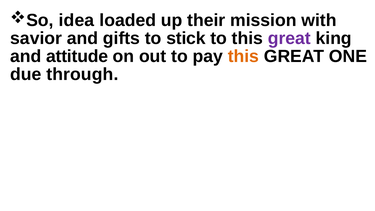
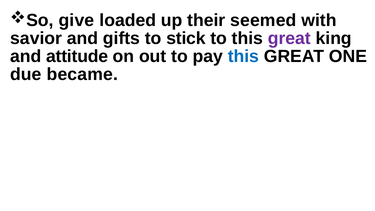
idea: idea -> give (76, 20)
mission: mission -> seemed (263, 20)
this colour: orange -> blue (243, 56)
through: through -> became (82, 74)
